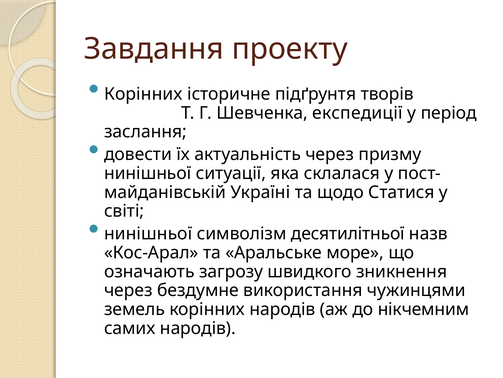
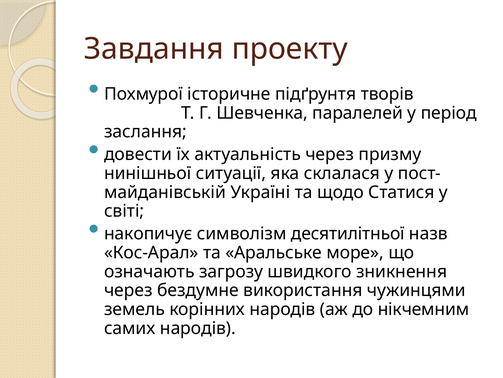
Корінних: Корінних -> Похмурої (143, 94)
експедиції: експедиції -> паралелей (358, 113)
нинішньої: нинішньої -> накопичує (148, 233)
